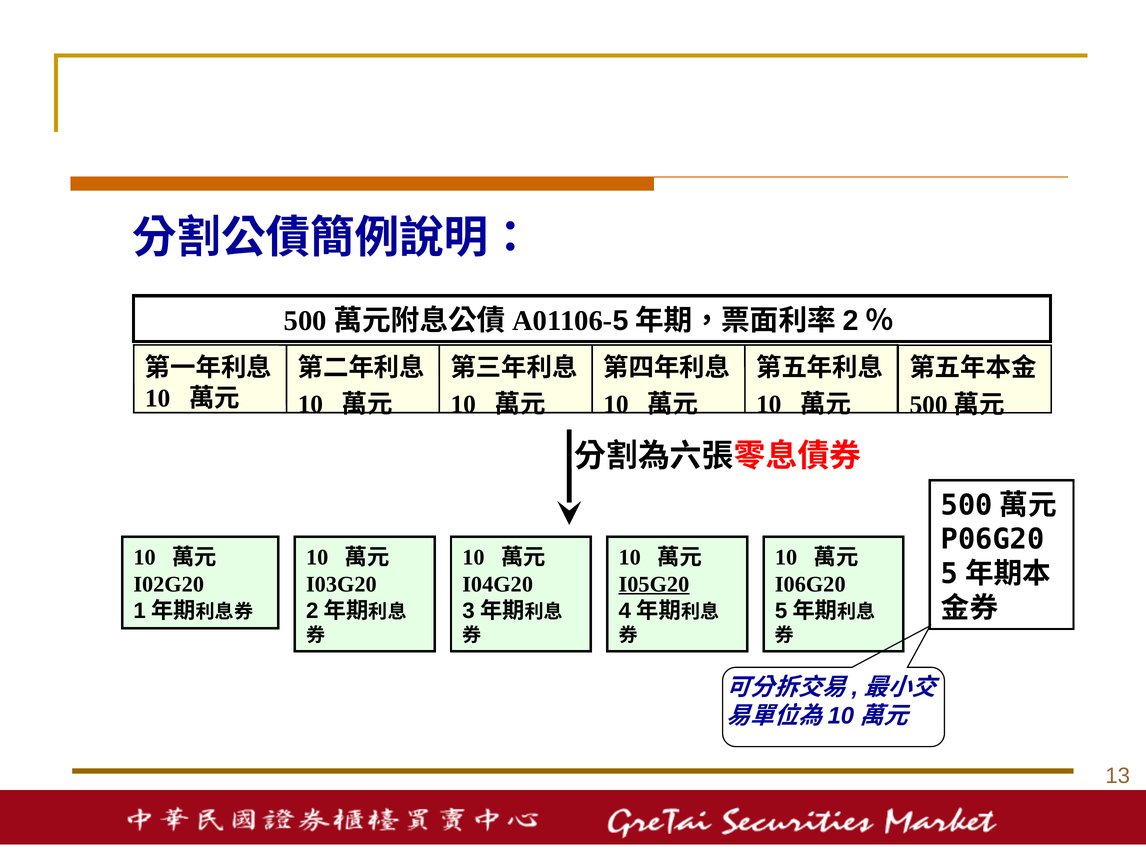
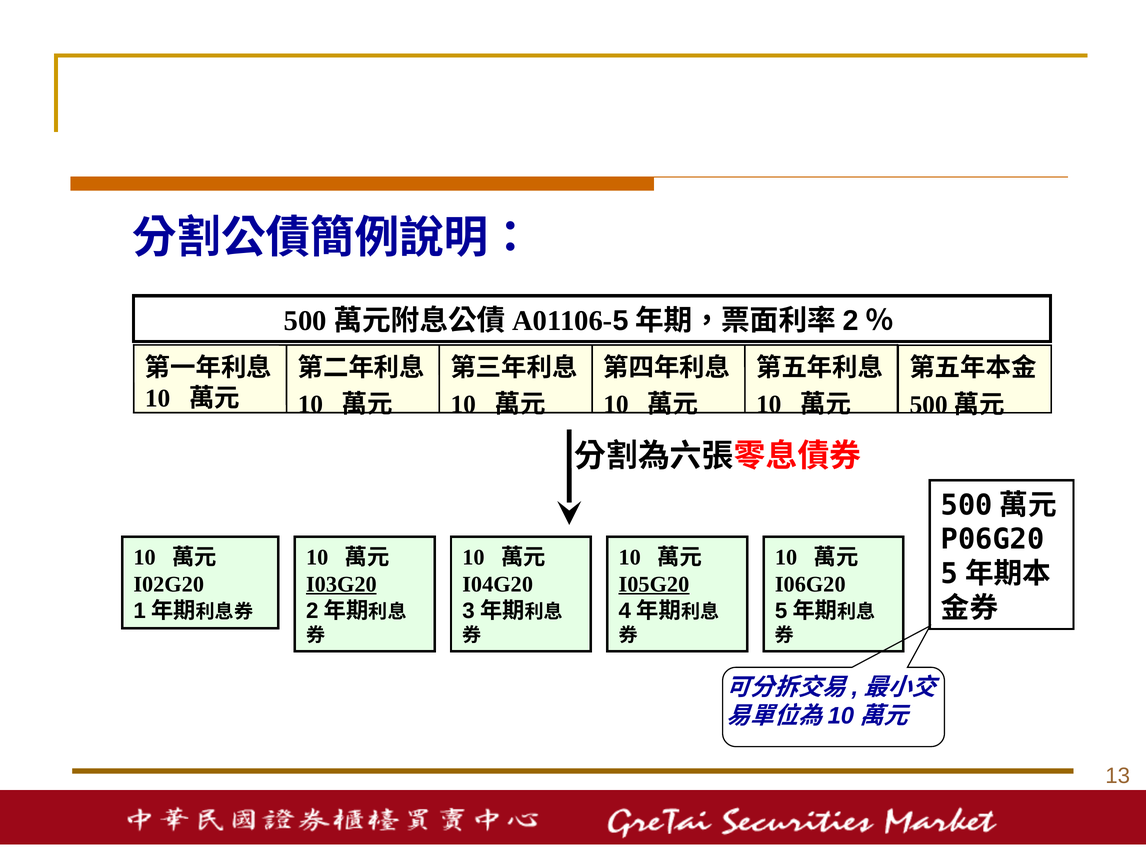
I03G20 underline: none -> present (341, 585)
